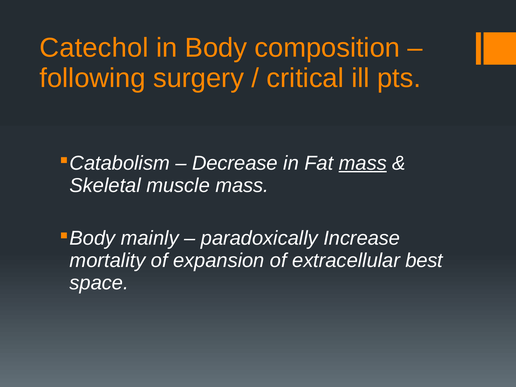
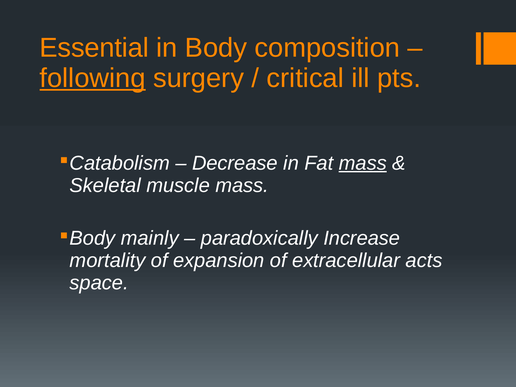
Catechol: Catechol -> Essential (94, 48)
following underline: none -> present (93, 78)
best: best -> acts (424, 261)
